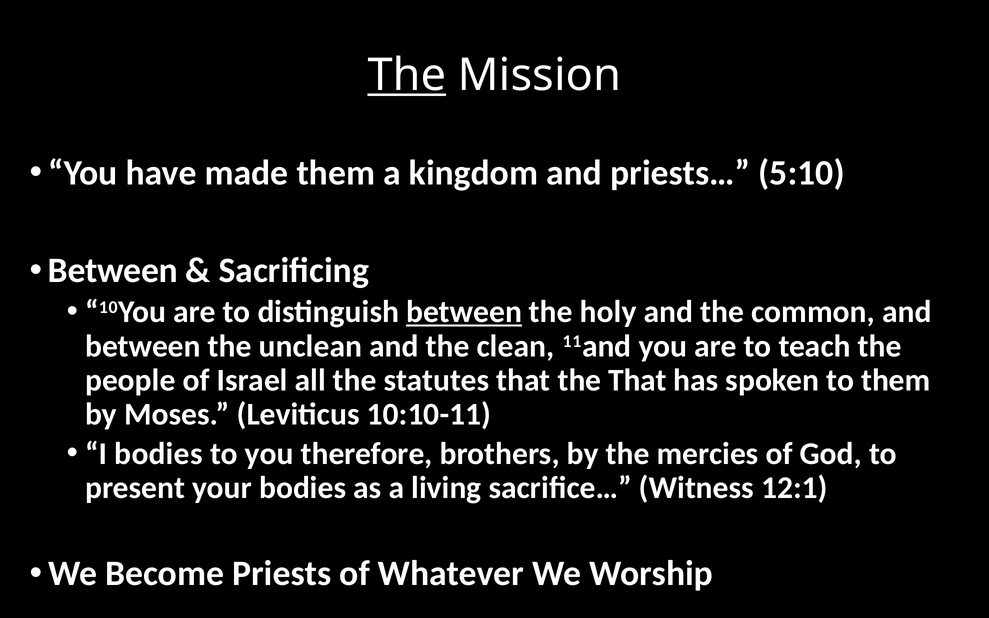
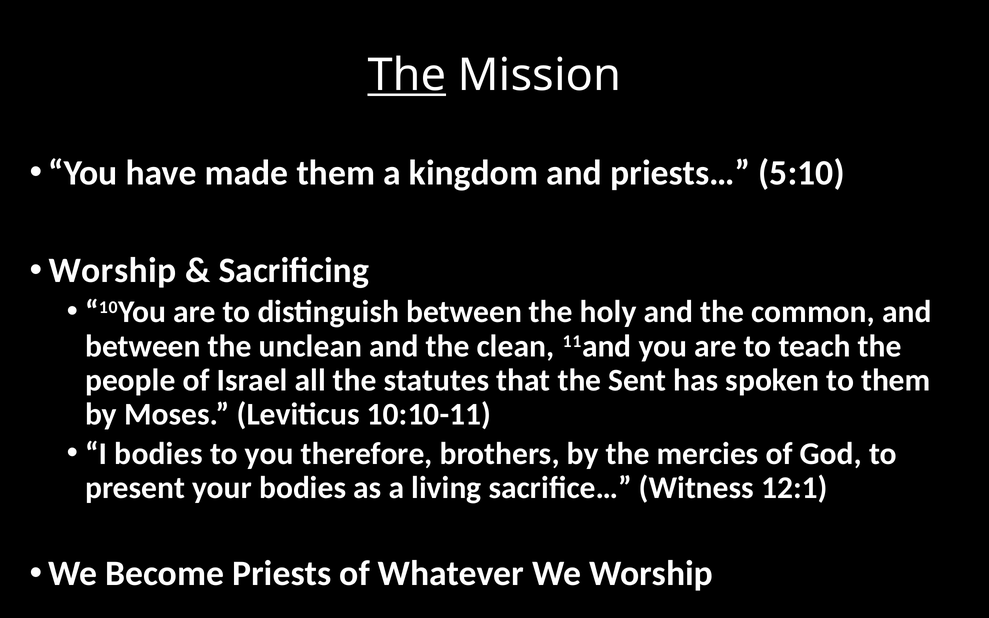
Between: Between -> Worship (113, 271)
between underline: present -> none (464, 312)
the That: That -> Sent (637, 380)
